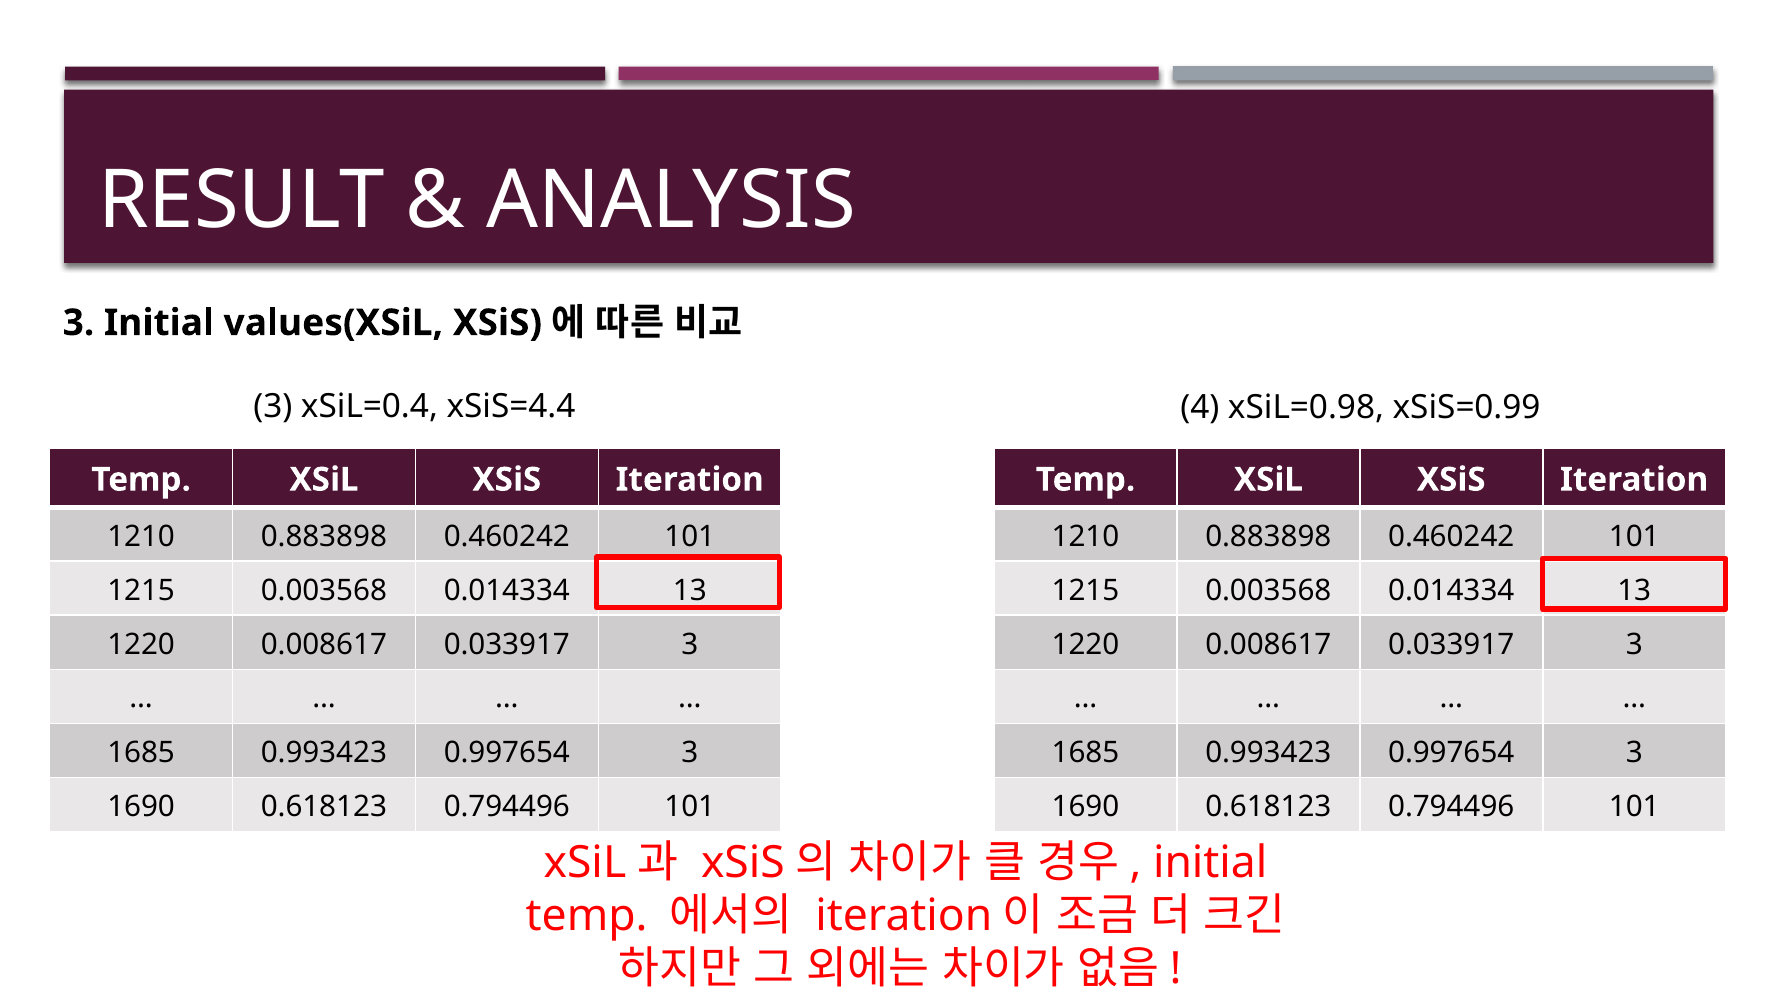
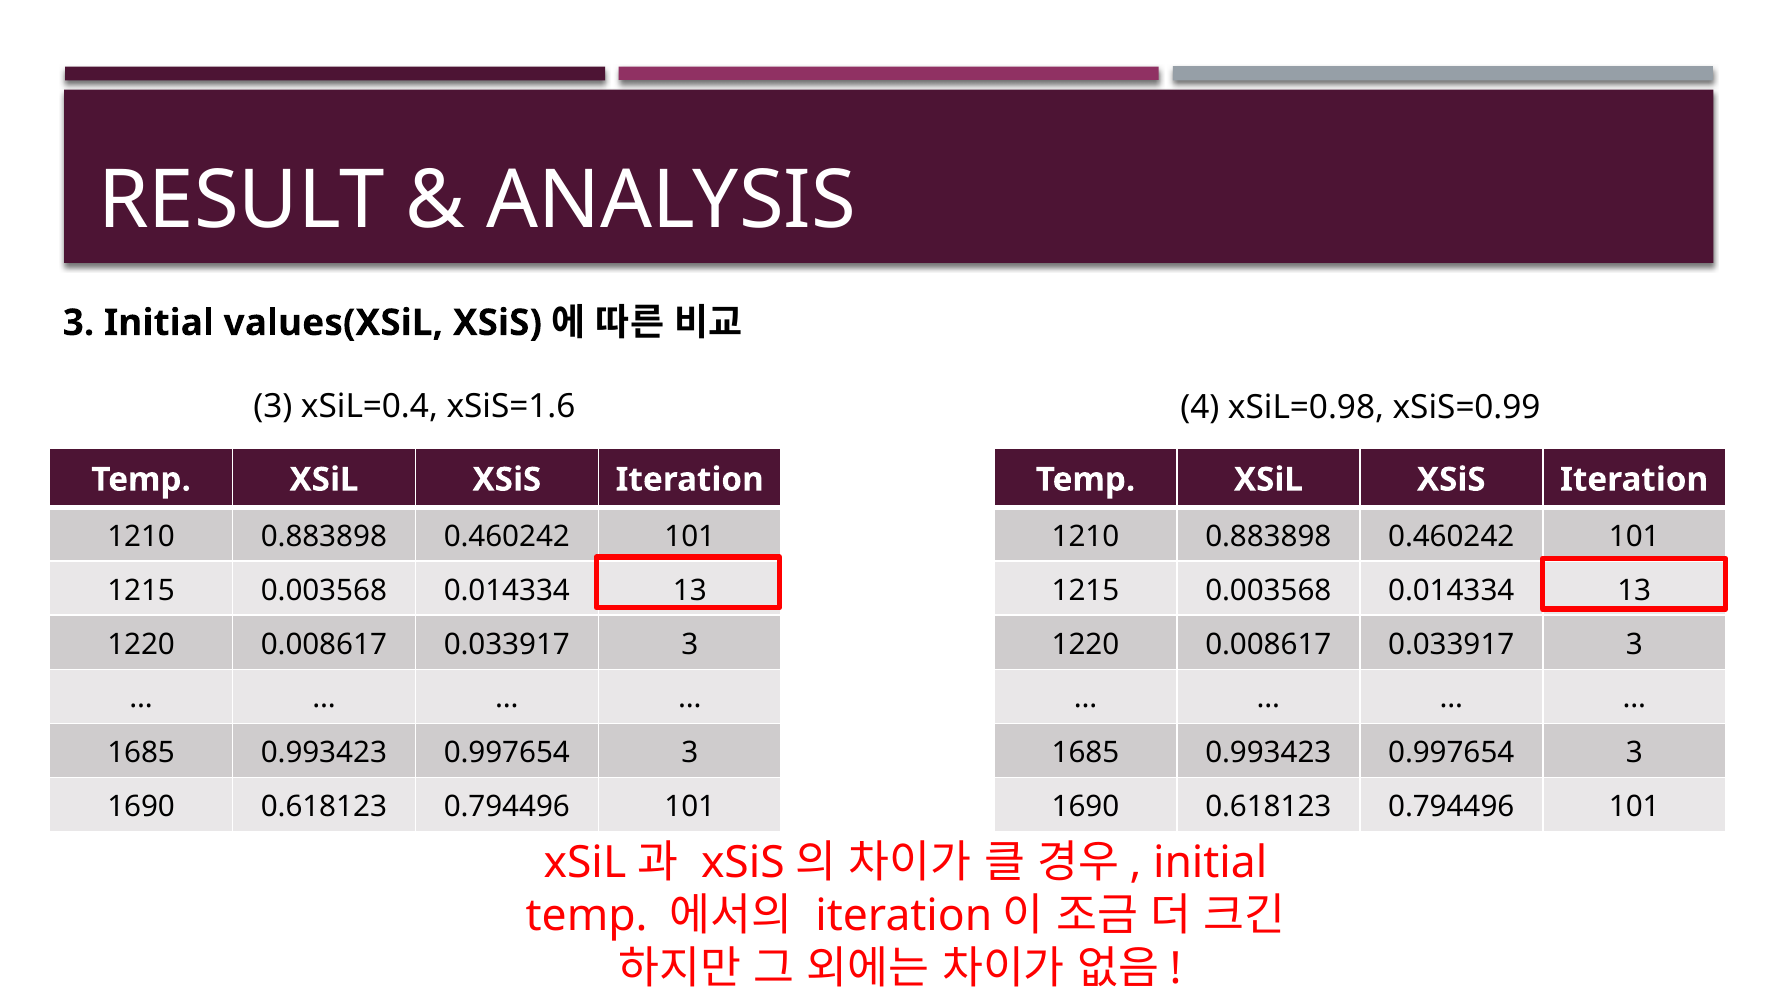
xSiS=4.4: xSiS=4.4 -> xSiS=1.6 (511, 406)
